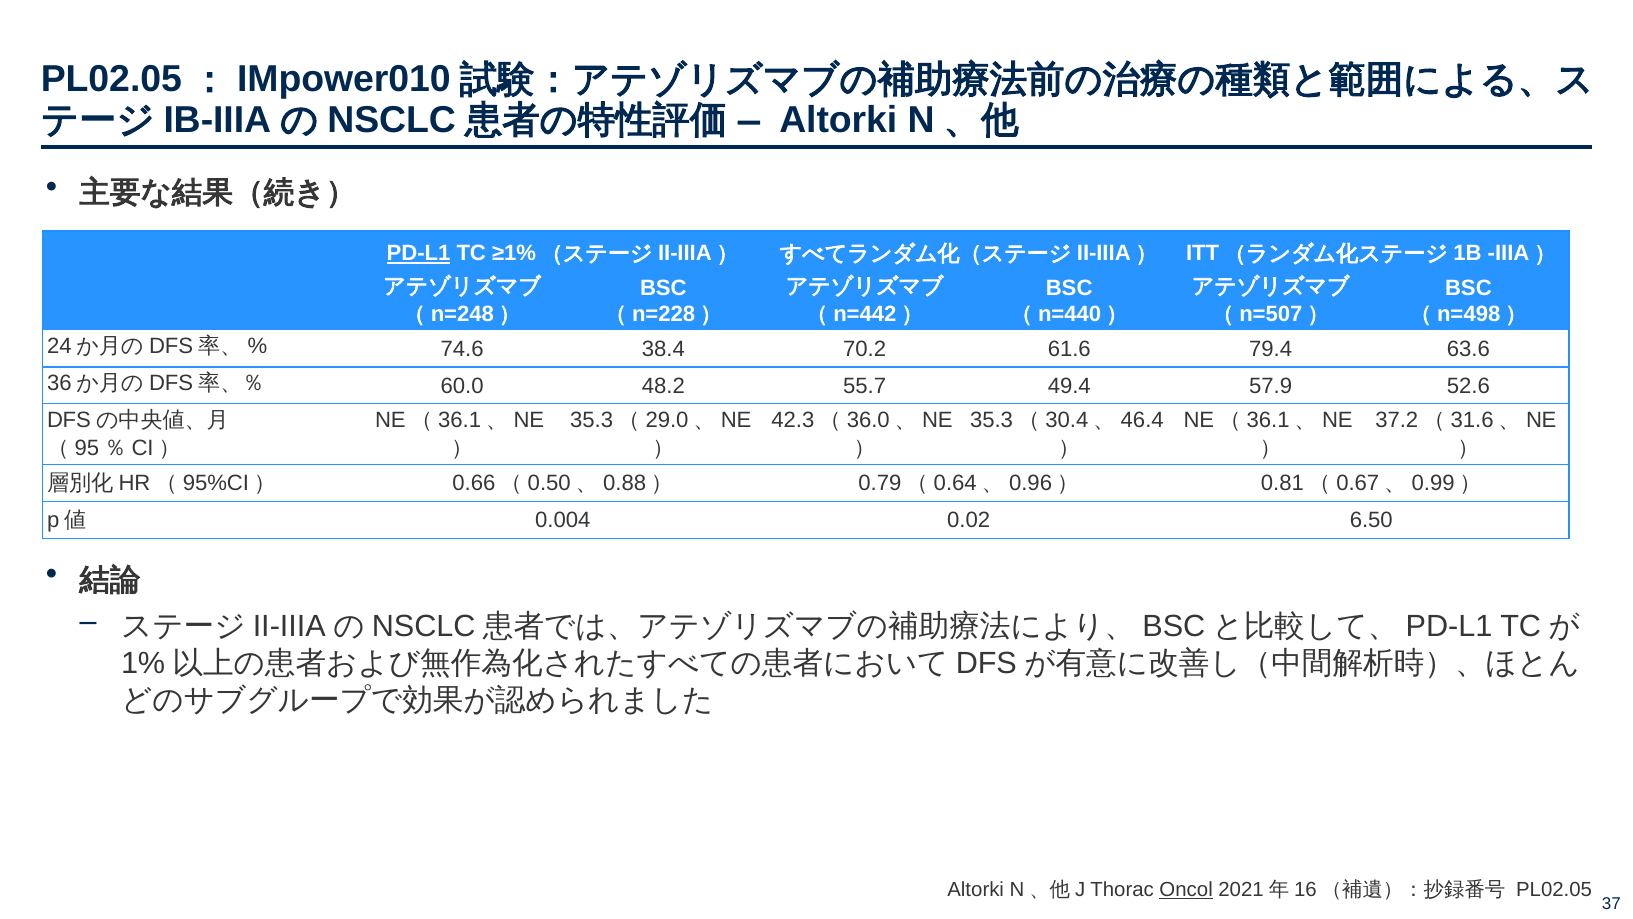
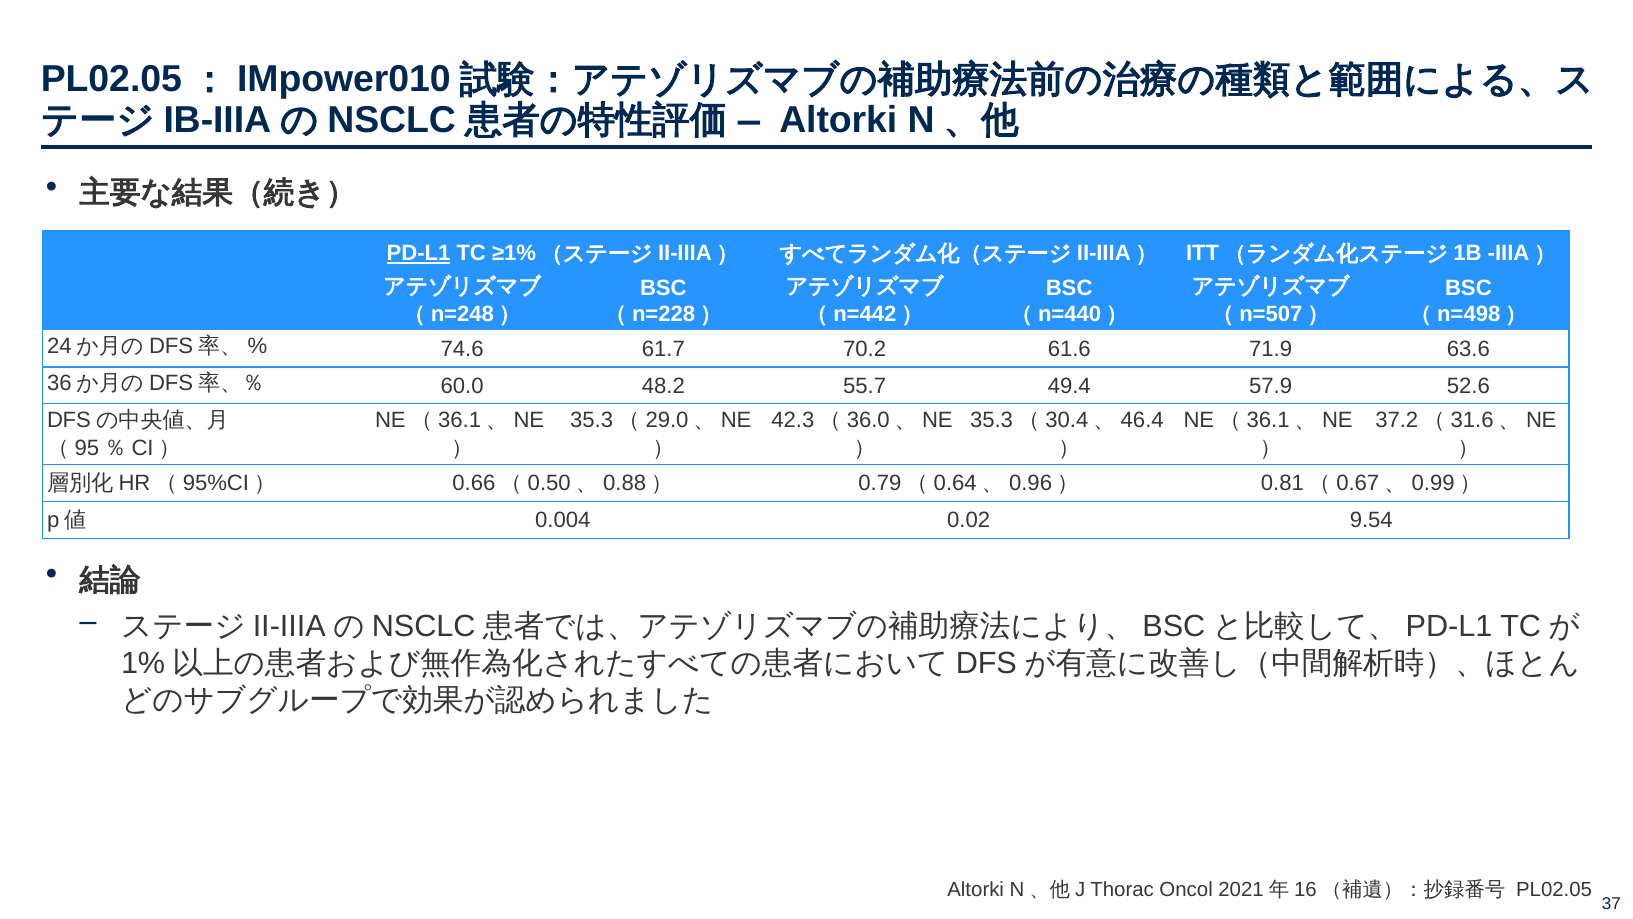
38.4: 38.4 -> 61.7 (663, 349)
79.4: 79.4 -> 71.9 (1271, 349)
6.50: 6.50 -> 9.54 (1371, 520)
Oncol underline: present -> none (1186, 889)
